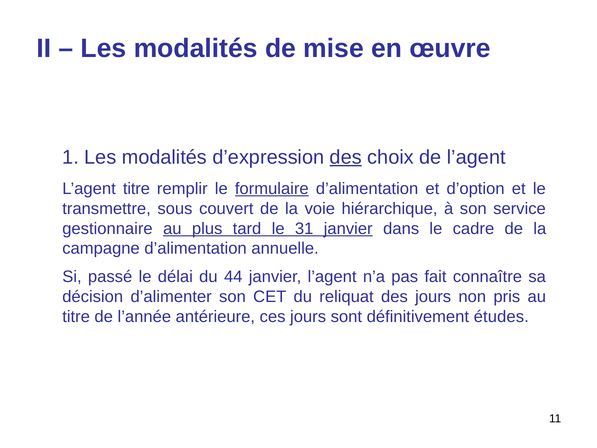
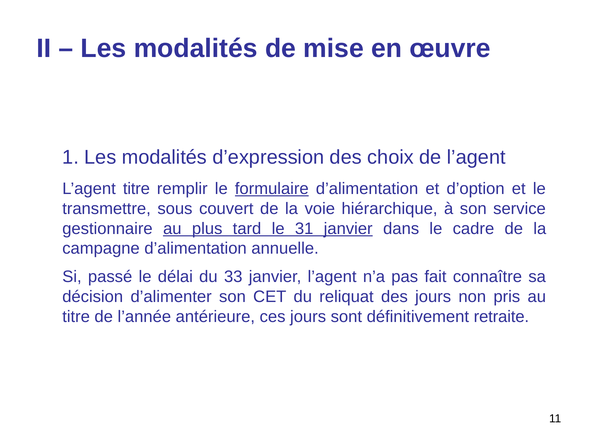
des underline: present -> none (346, 157)
44: 44 -> 33 (233, 277)
études: études -> retraite (501, 316)
